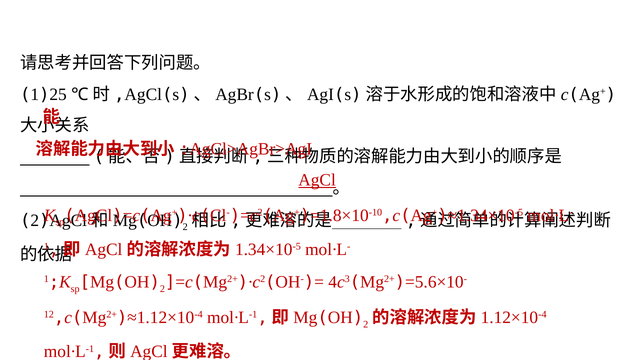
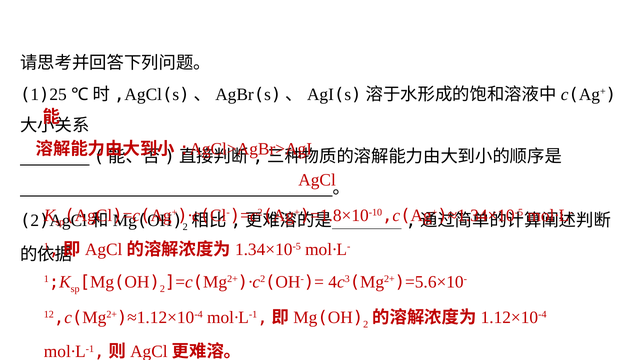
AgCl underline: present -> none (317, 180)
